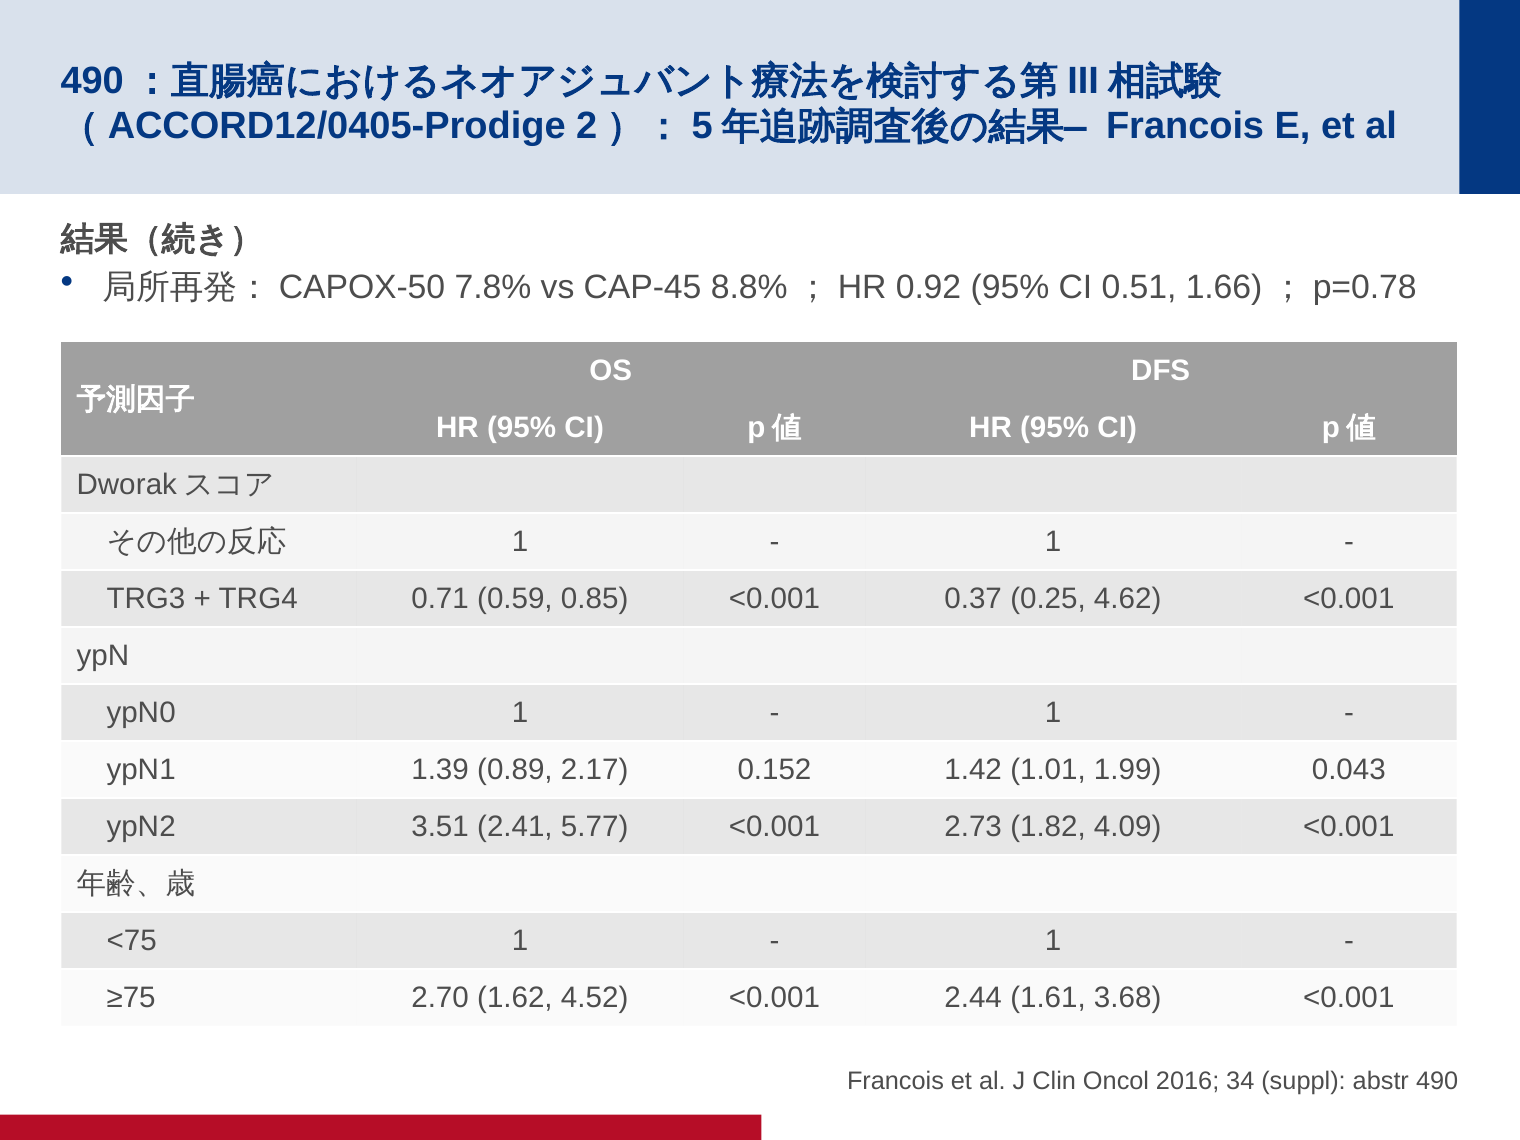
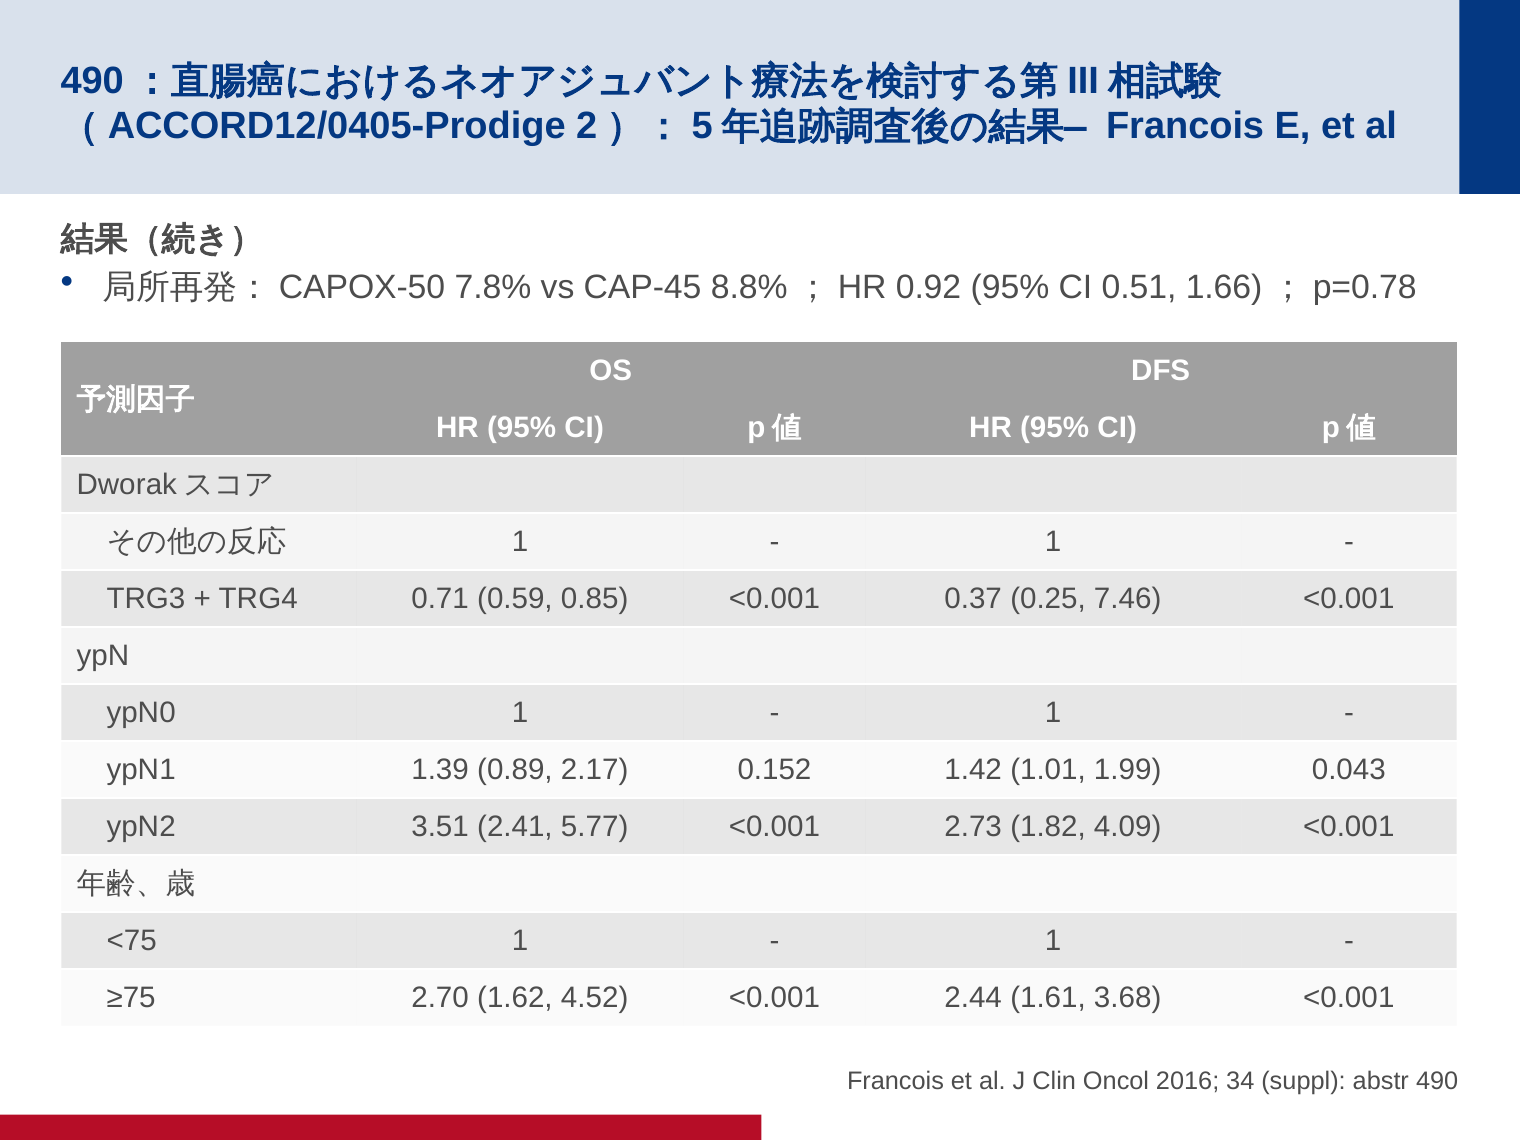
4.62: 4.62 -> 7.46 (1128, 599)
